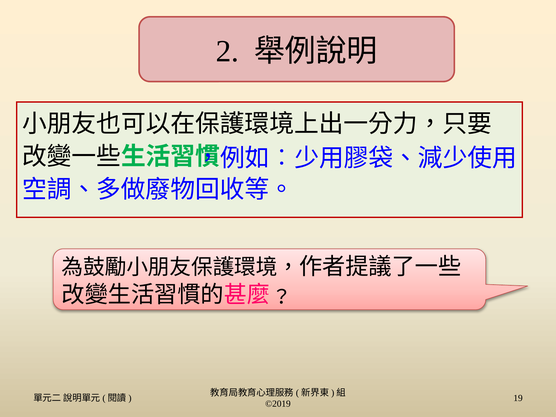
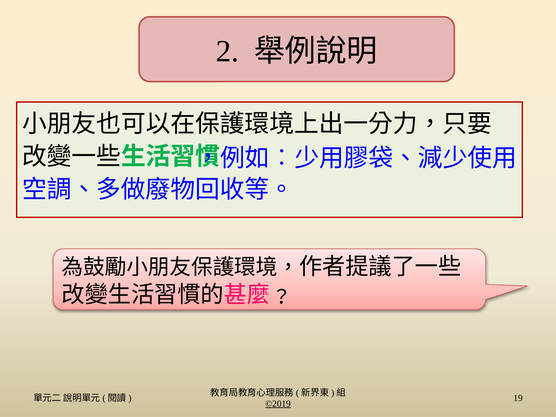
©2019 underline: none -> present (278, 404)
